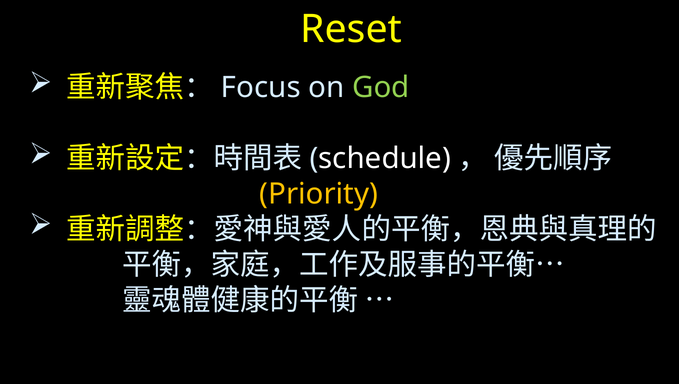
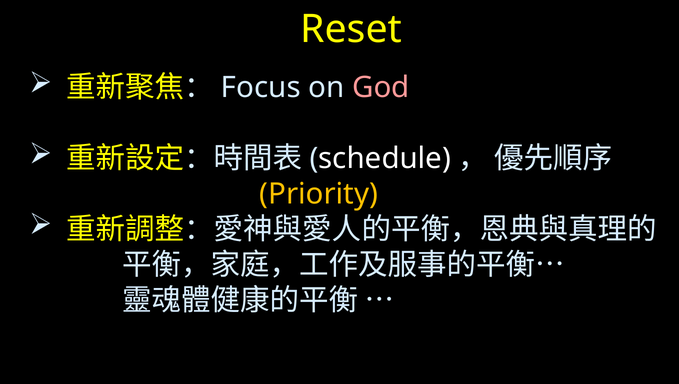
God colour: light green -> pink (381, 88)
